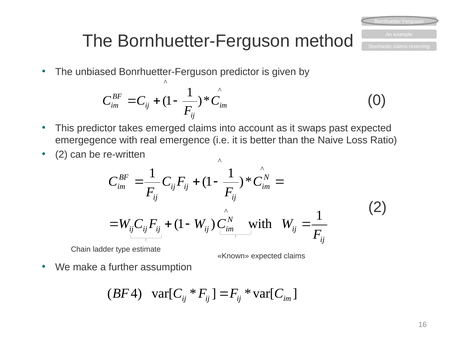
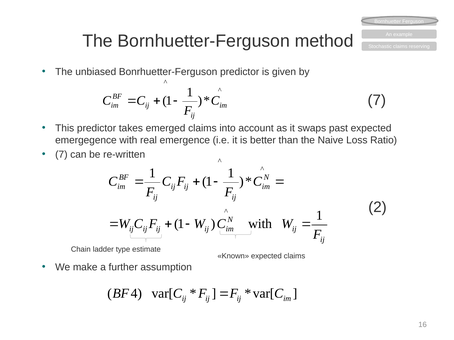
0: 0 -> 7 (377, 100)
2: 2 -> 7 (61, 155)
